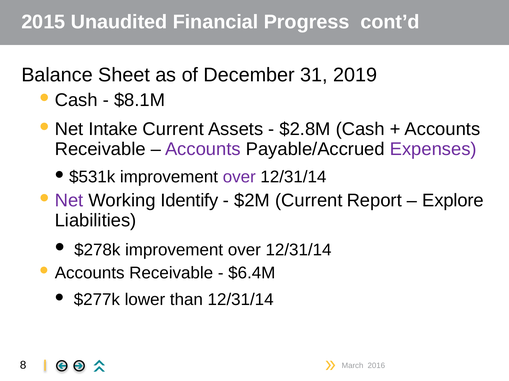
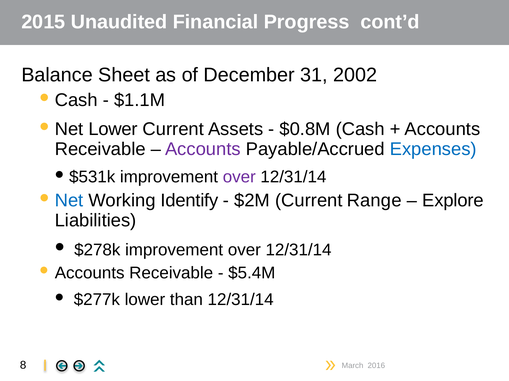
2019: 2019 -> 2002 (355, 75)
$8.1M: $8.1M -> $1.1M (140, 100)
Net Intake: Intake -> Lower (113, 129)
$2.8M: $2.8M -> $0.8M (305, 129)
Expenses colour: purple -> blue (433, 149)
Net colour: purple -> blue (69, 201)
Report: Report -> Range (374, 201)
$6.4M: $6.4M -> $5.4M (252, 273)
